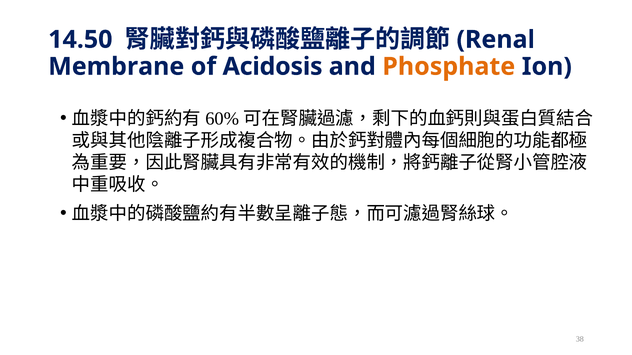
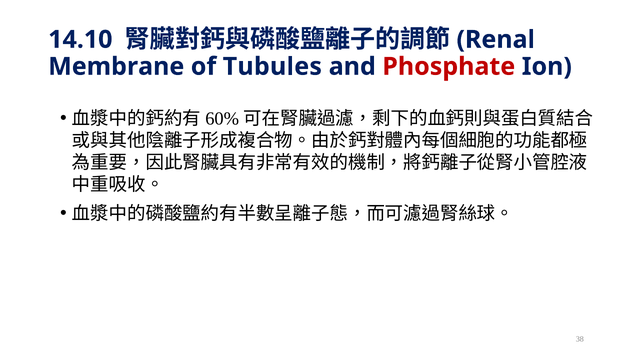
14.50: 14.50 -> 14.10 (80, 40)
Acidosis: Acidosis -> Tubules (272, 67)
Phosphate colour: orange -> red (449, 67)
